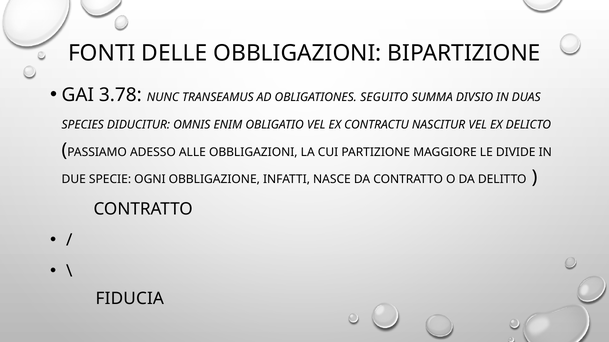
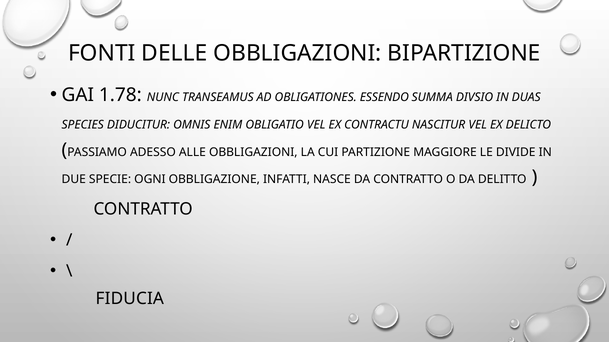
3.78: 3.78 -> 1.78 (120, 95)
SEGUITO: SEGUITO -> ESSENDO (384, 97)
